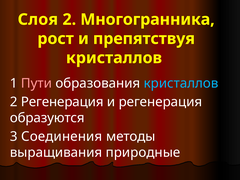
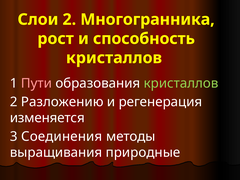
Слоя: Слоя -> Слои (38, 19)
препятствуя: препятствуя -> способность (144, 39)
кристаллов colour: light blue -> light green (181, 83)
2 Регенерация: Регенерация -> Разложению (62, 102)
образуются: образуются -> изменяется (47, 118)
